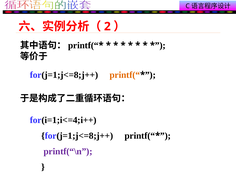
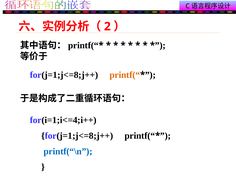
printf(“\n colour: purple -> blue (68, 151)
